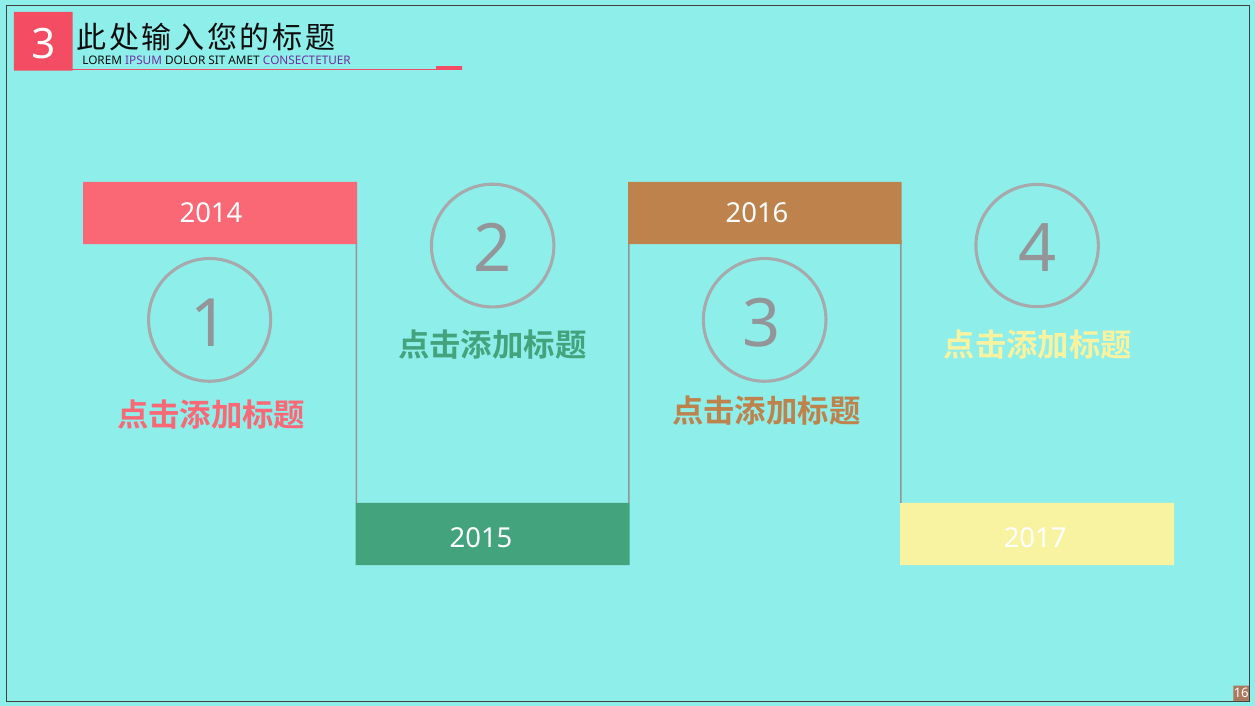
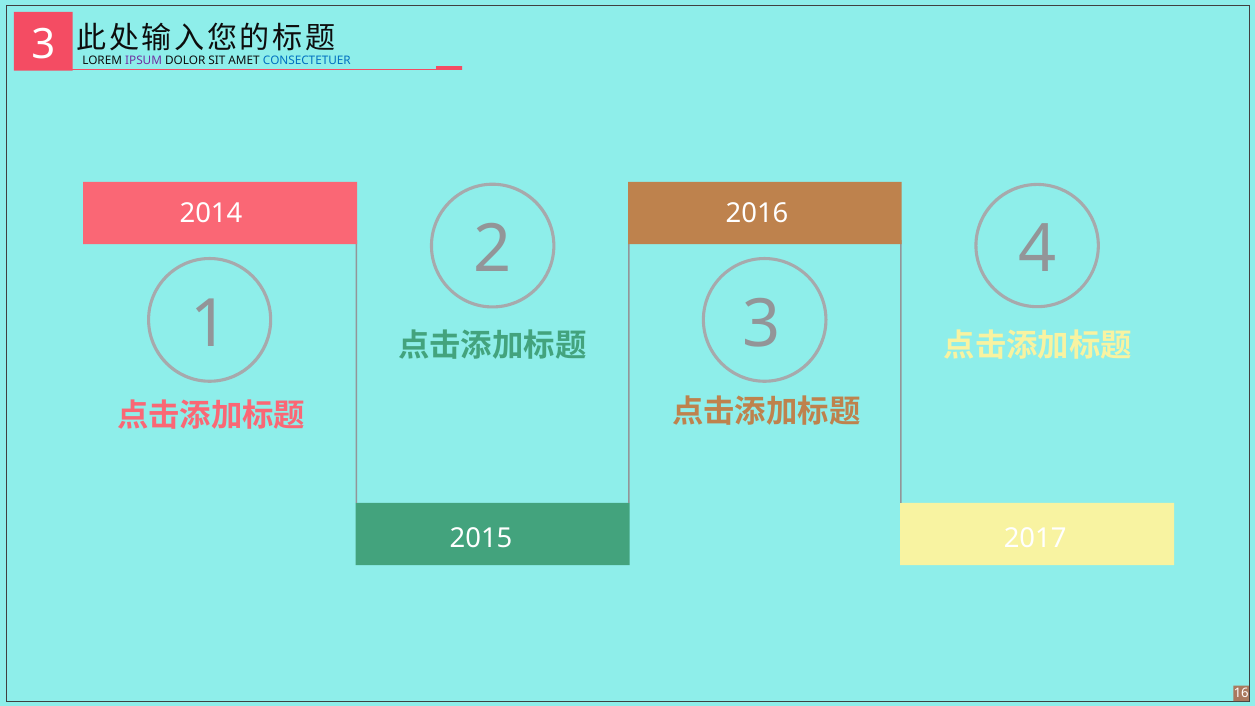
CONSECTETUER colour: purple -> blue (307, 61)
